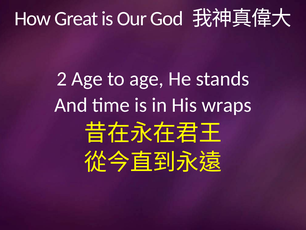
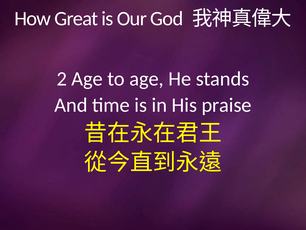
wraps: wraps -> praise (227, 105)
